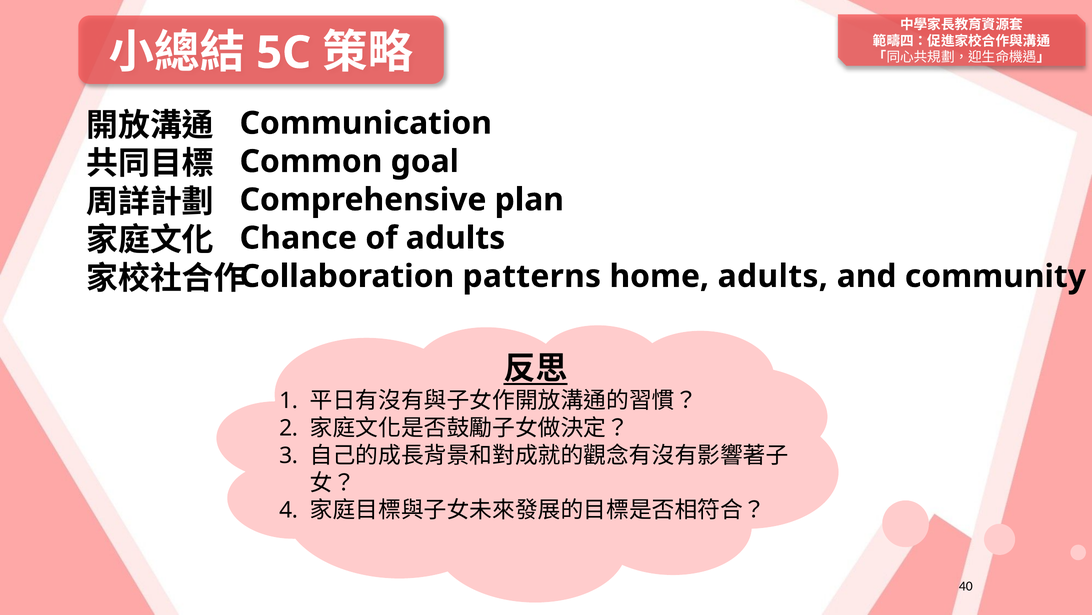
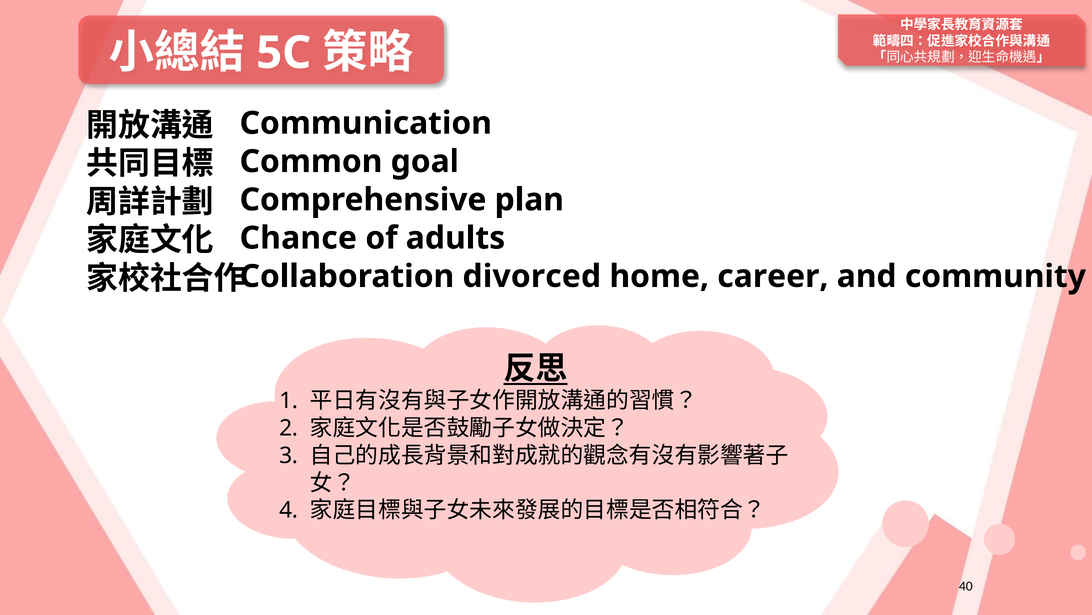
patterns: patterns -> divorced (532, 276)
home adults: adults -> career (773, 276)
